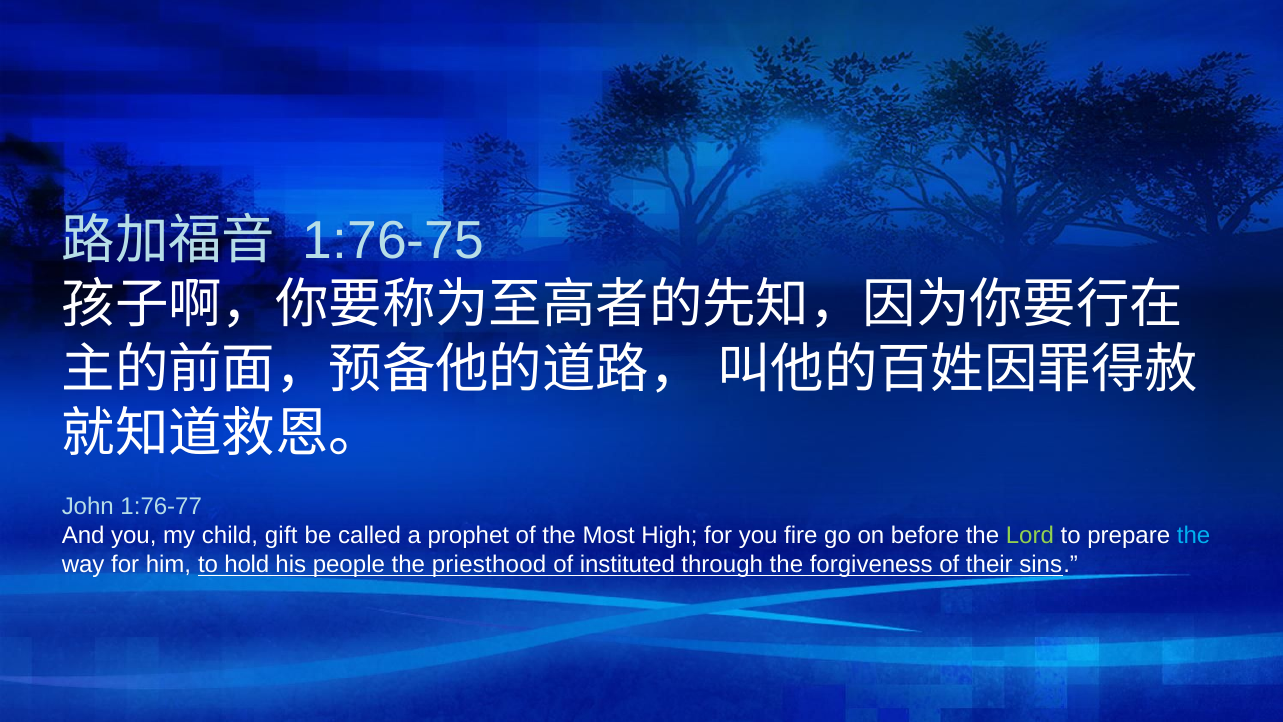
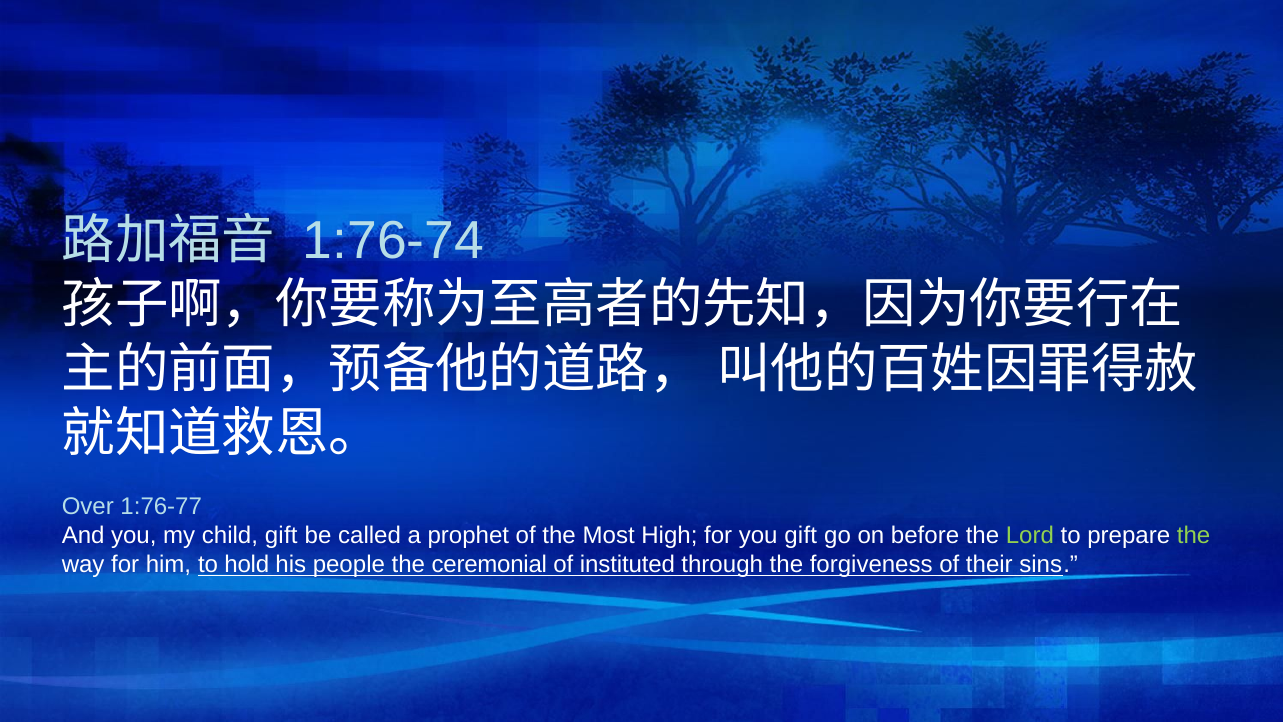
1:76-75: 1:76-75 -> 1:76-74 (393, 241)
John: John -> Over (88, 507)
you fire: fire -> gift (801, 536)
the colour: light blue -> light green (1194, 536)
priesthood: priesthood -> ceremonial (489, 565)
